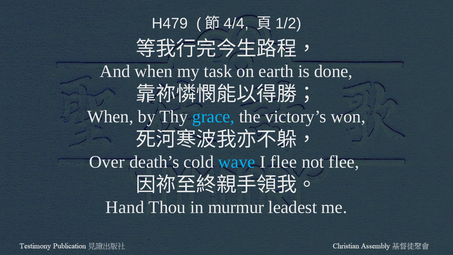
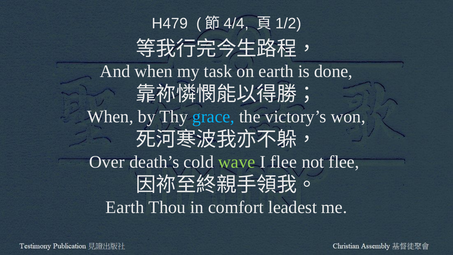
wave colour: light blue -> light green (237, 162)
Hand: Hand -> Earth (125, 207)
murmur: murmur -> comfort (236, 207)
